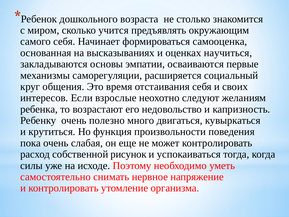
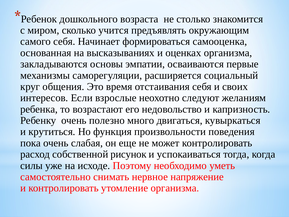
оценках научиться: научиться -> организма (228, 53)
